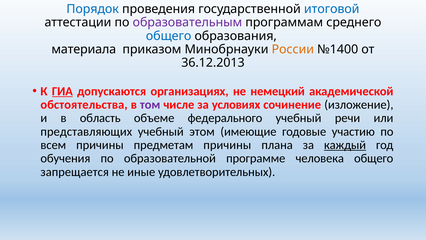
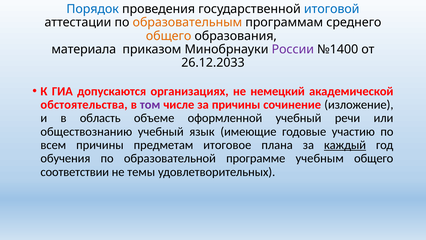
образовательным colour: purple -> orange (187, 22)
общего colour: blue -> orange (169, 36)
России colour: orange -> purple (293, 49)
36.12.2013: 36.12.2013 -> 26.12.2033 (213, 63)
ГИА underline: present -> none (62, 91)
за условиях: условиях -> причины (236, 105)
федерального: федерального -> оформленной (225, 118)
представляющих: представляющих -> обществознанию (86, 131)
этом: этом -> язык (202, 131)
предметам причины: причины -> итоговое (227, 145)
человека: человека -> учебным (320, 158)
запрещается: запрещается -> соответствии (75, 172)
иные: иные -> темы (141, 172)
